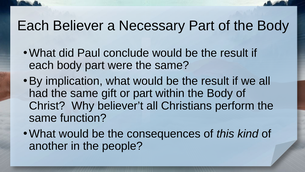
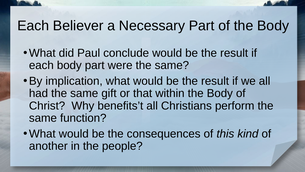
or part: part -> that (143, 93)
believer’t: believer’t -> benefits’t (120, 106)
